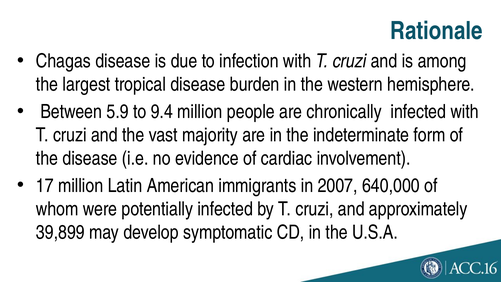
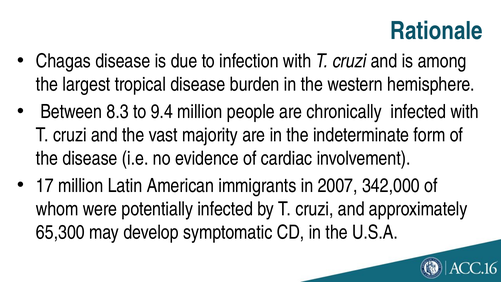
5.9: 5.9 -> 8.3 (118, 112)
640,000: 640,000 -> 342,000 (391, 185)
39,899: 39,899 -> 65,300 (60, 232)
